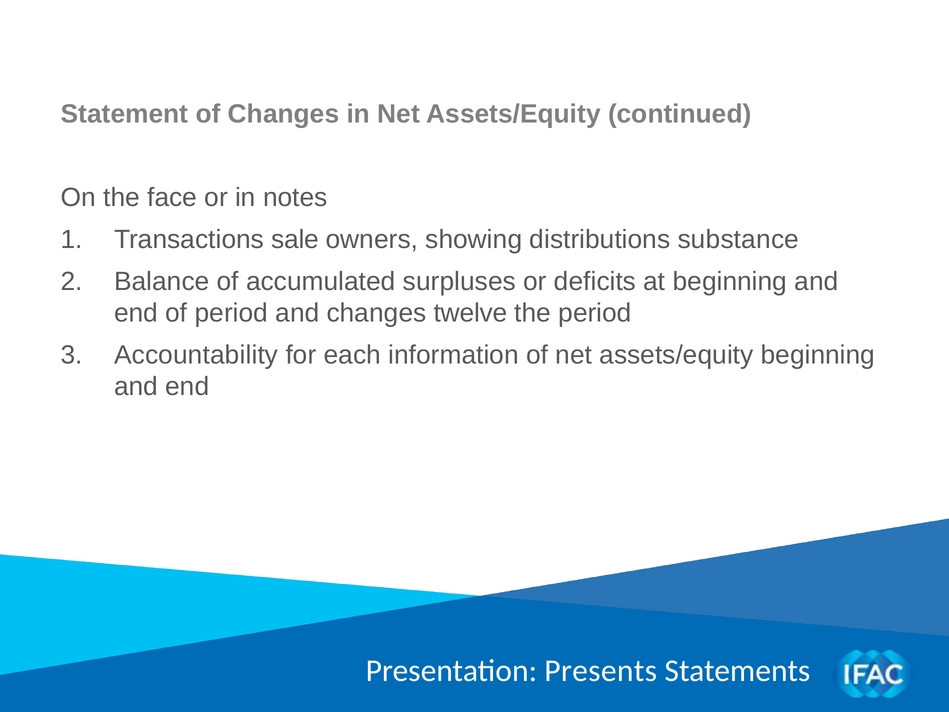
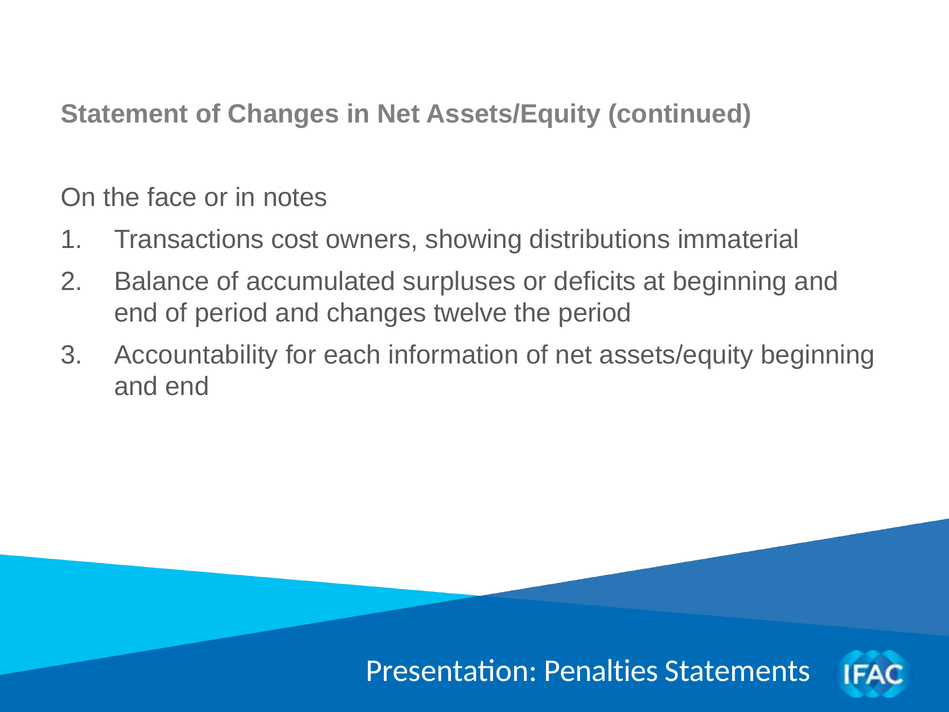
sale: sale -> cost (295, 239)
substance: substance -> immaterial (738, 239)
Presents: Presents -> Penalties (601, 670)
